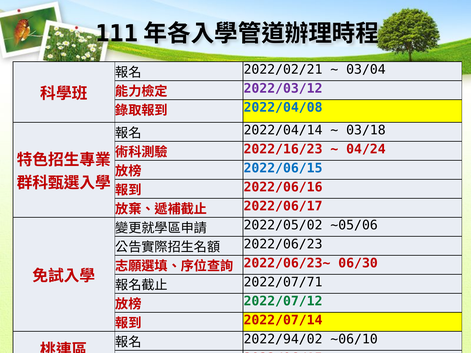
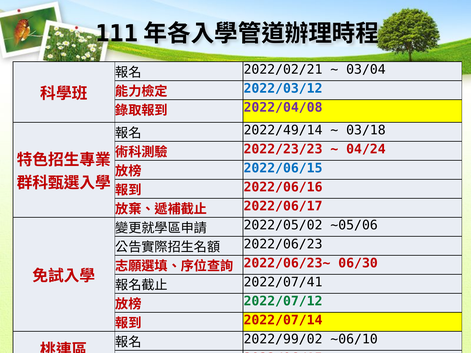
2022/03/12 colour: purple -> blue (283, 89)
2022/04/08 colour: blue -> purple (283, 108)
2022/04/14: 2022/04/14 -> 2022/49/14 (283, 130)
2022/16/23: 2022/16/23 -> 2022/23/23 (283, 149)
2022/07/71: 2022/07/71 -> 2022/07/41 (283, 282)
2022/94/02: 2022/94/02 -> 2022/99/02 (283, 339)
